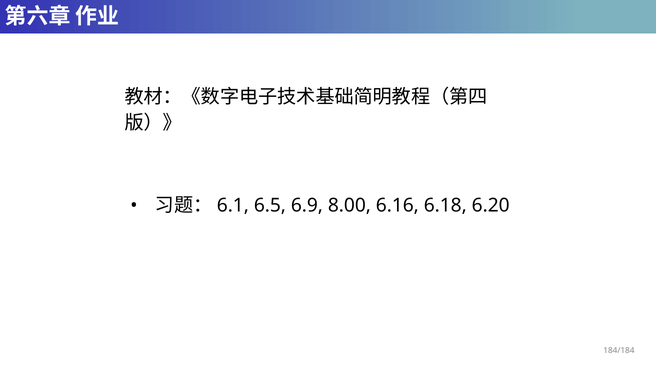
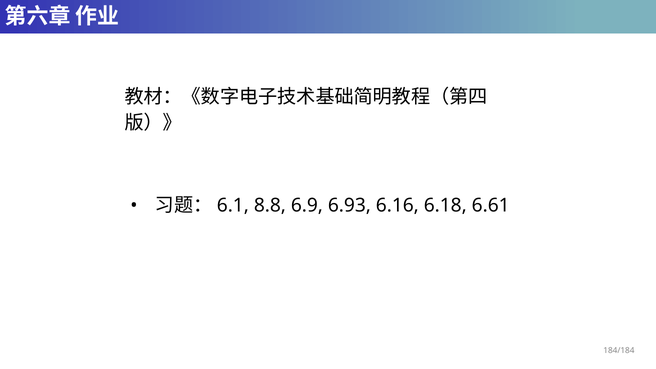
6.5: 6.5 -> 8.8 (270, 205)
8.00: 8.00 -> 6.93 (349, 205)
6.20: 6.20 -> 6.61 (491, 205)
